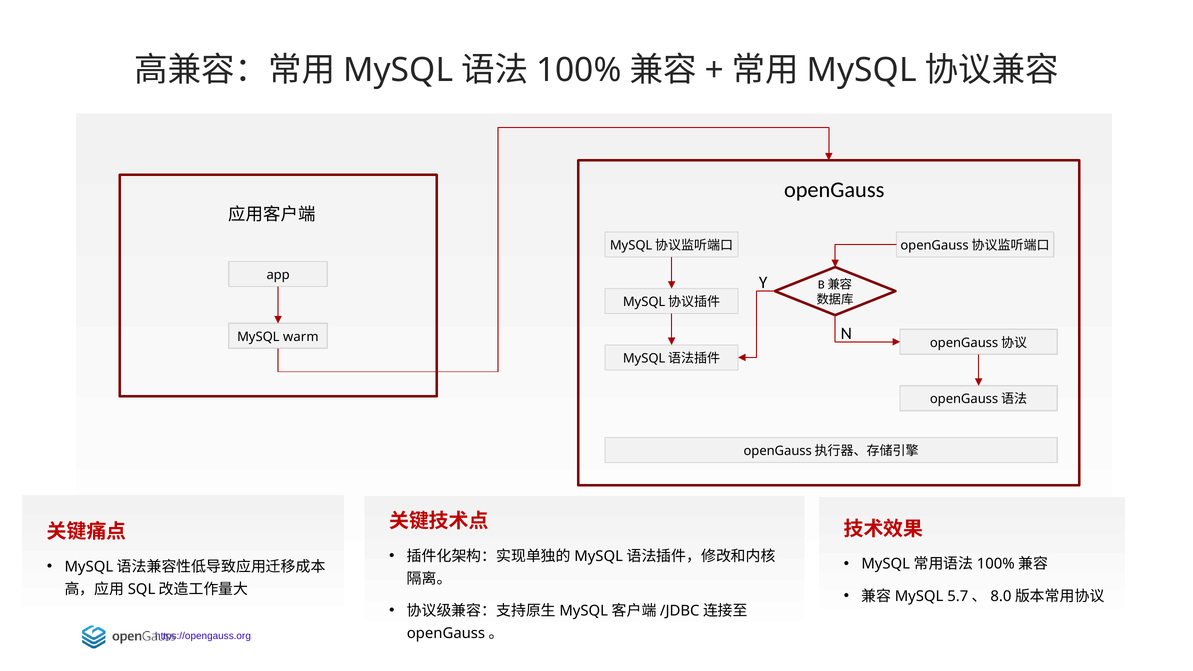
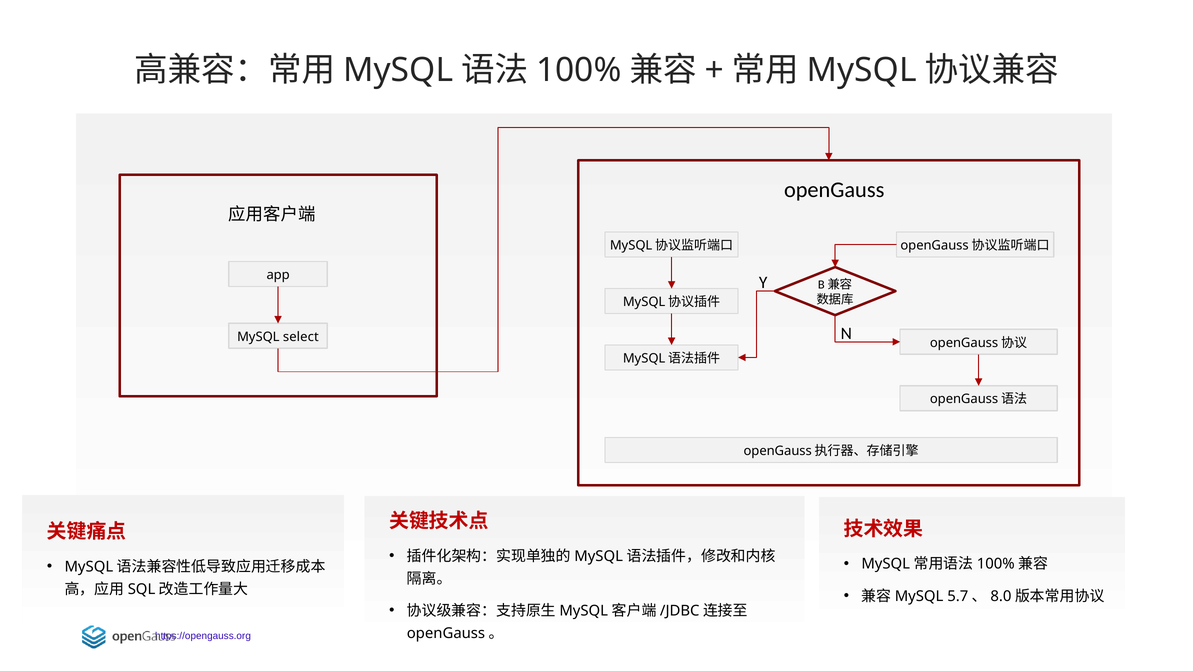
warm: warm -> select (301, 337)
